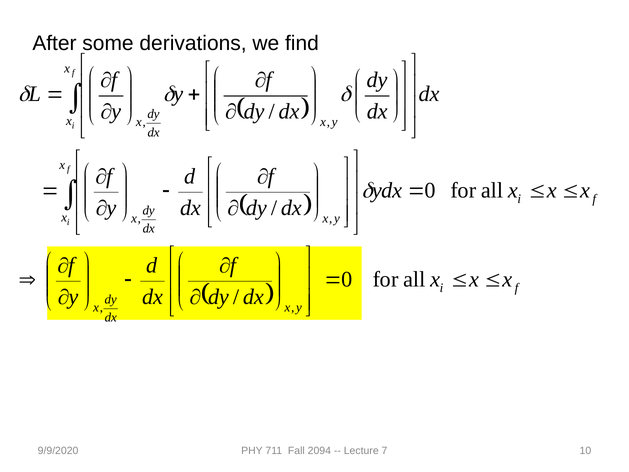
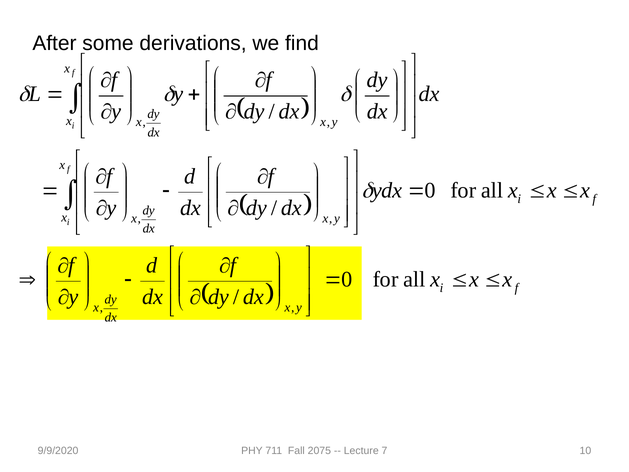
2094: 2094 -> 2075 (319, 451)
